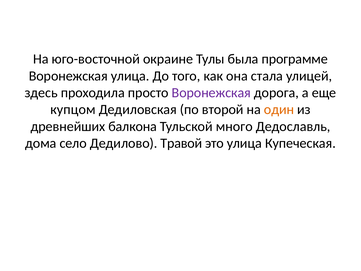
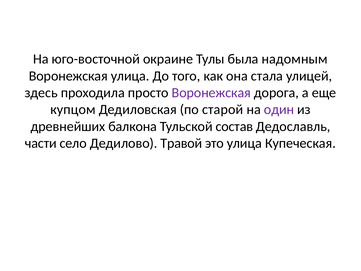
программе: программе -> надомным (295, 59)
второй: второй -> старой (223, 109)
один colour: orange -> purple (279, 109)
много: много -> состав (234, 126)
дома: дома -> части (41, 143)
